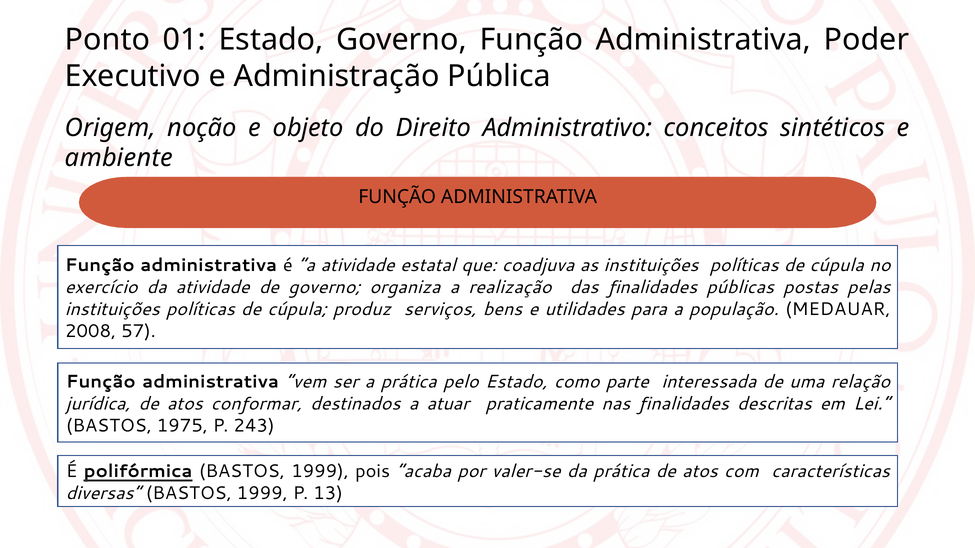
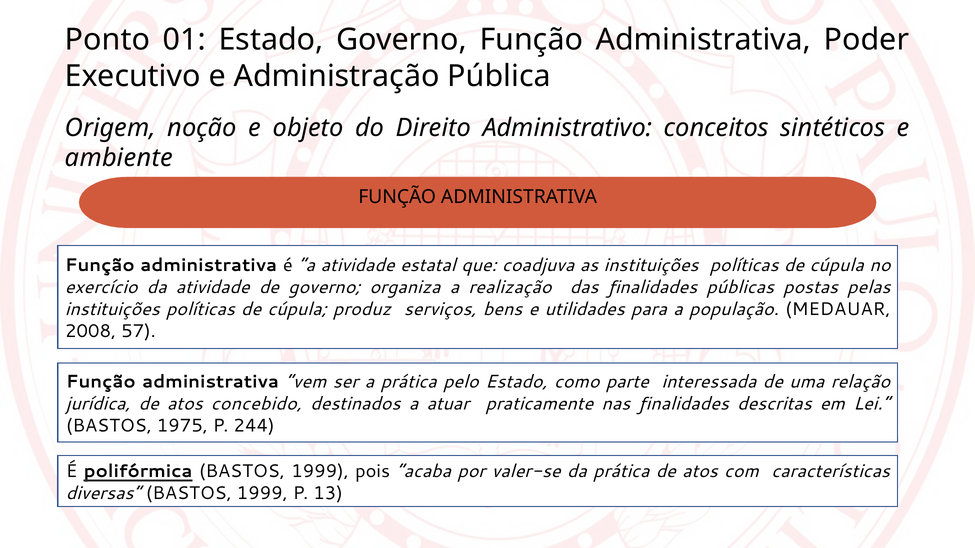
conformar: conformar -> concebido (256, 404)
243: 243 -> 244 (254, 426)
